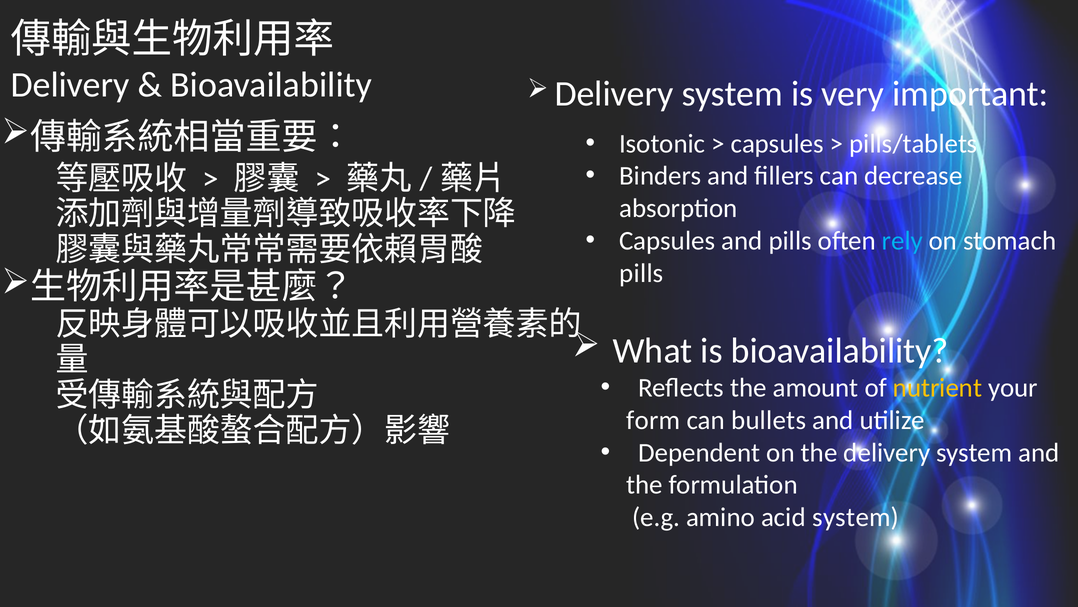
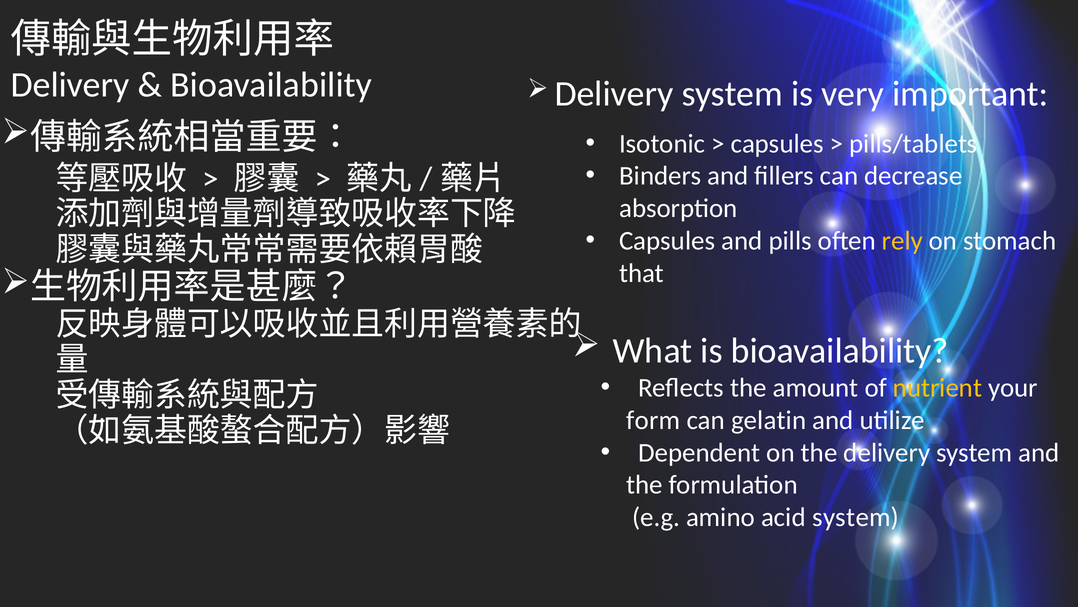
rely colour: light blue -> yellow (902, 240)
pills: pills -> that (642, 273)
bullets: bullets -> gelatin (769, 420)
